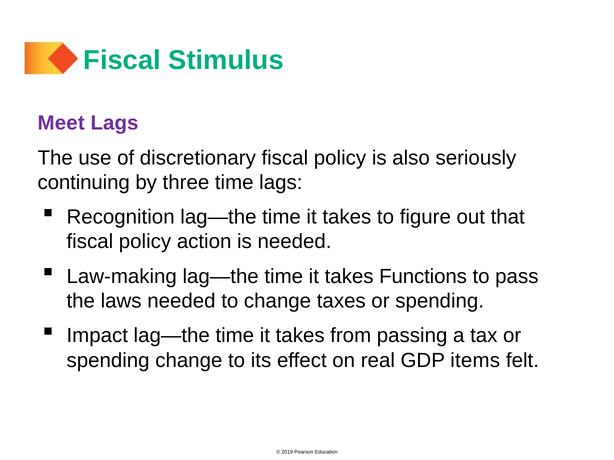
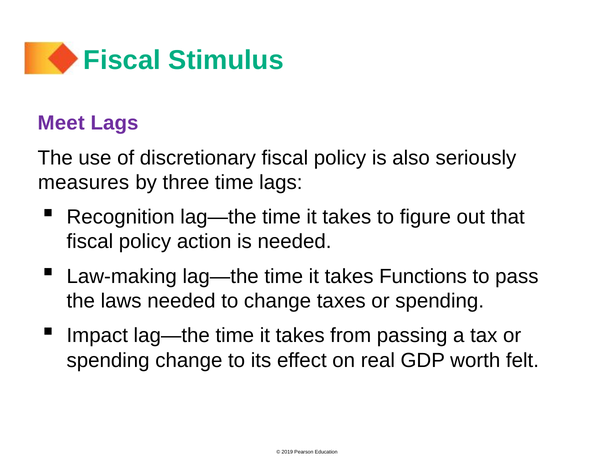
continuing: continuing -> measures (84, 183)
items: items -> worth (475, 361)
